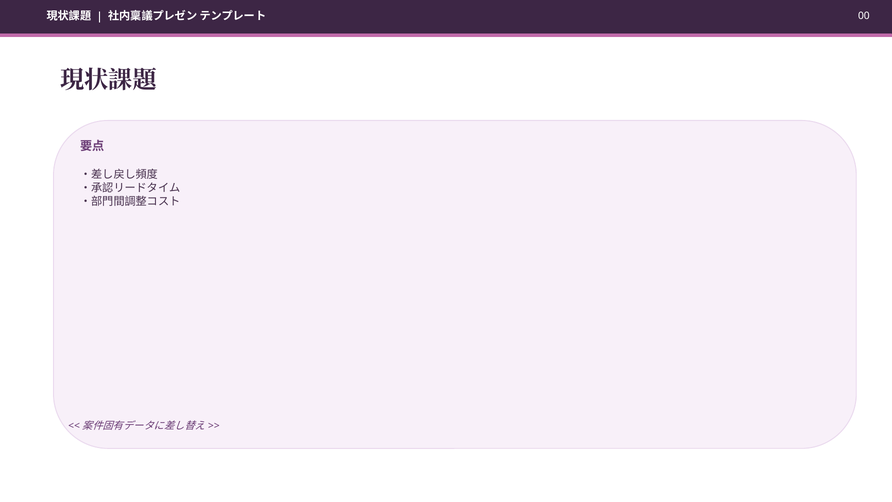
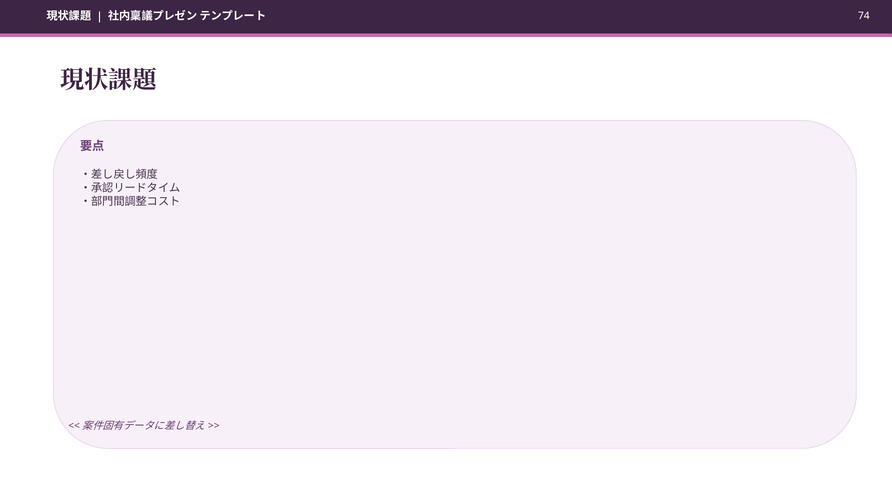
00: 00 -> 74 (864, 16)
